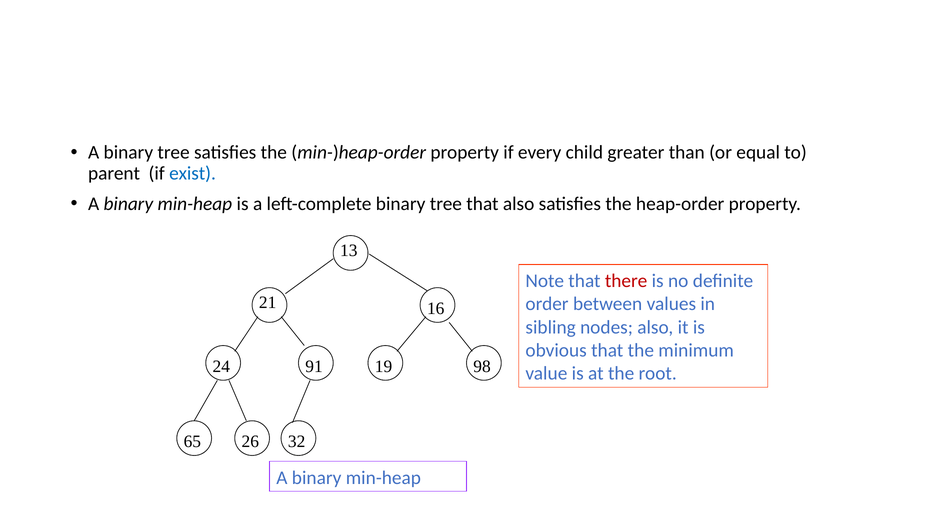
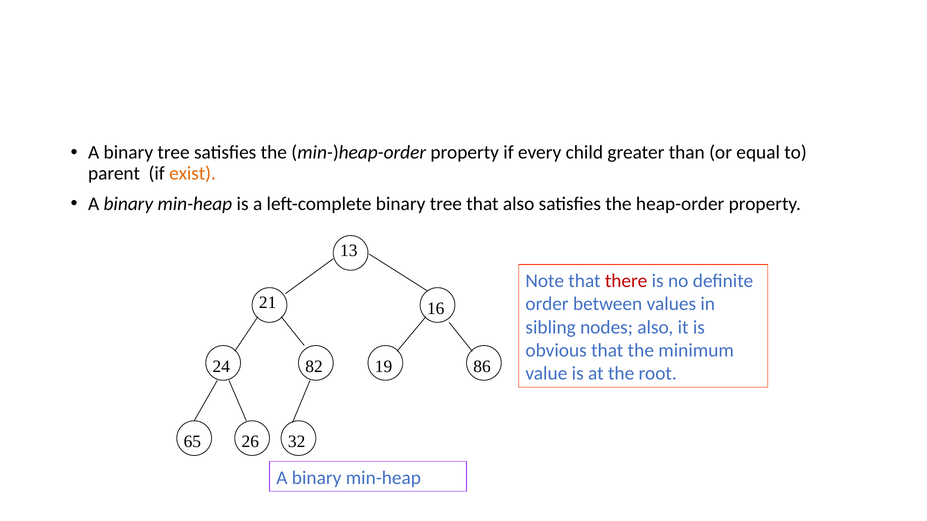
exist colour: blue -> orange (193, 173)
91: 91 -> 82 (314, 367)
98: 98 -> 86 (482, 367)
